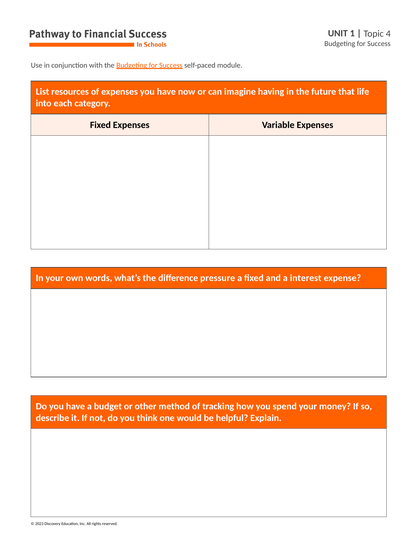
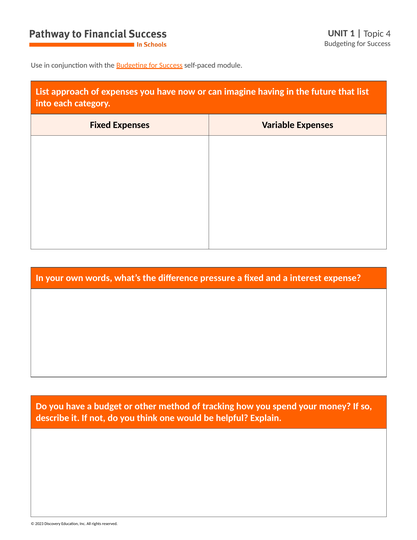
resources: resources -> approach (70, 92)
that life: life -> list (363, 92)
